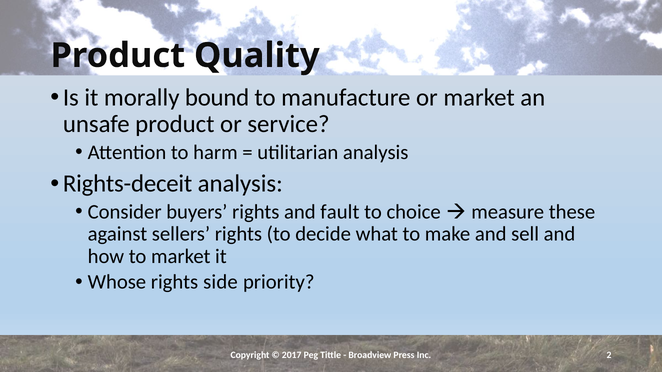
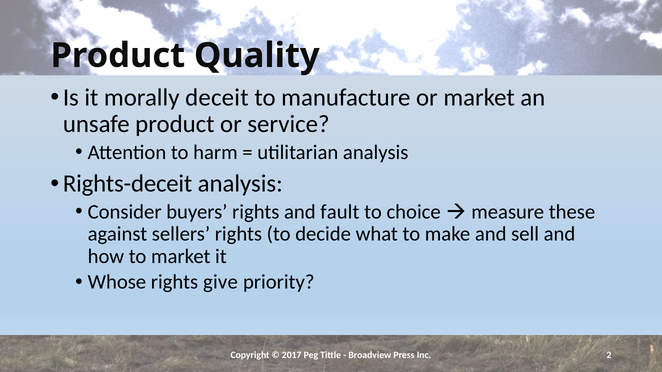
bound: bound -> deceit (217, 98)
side: side -> give (220, 282)
